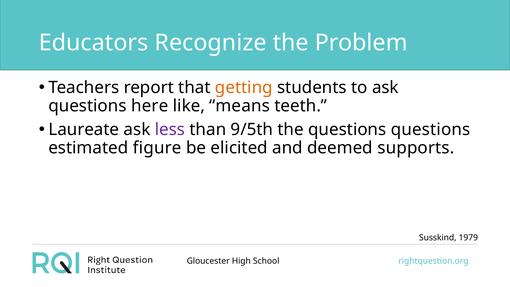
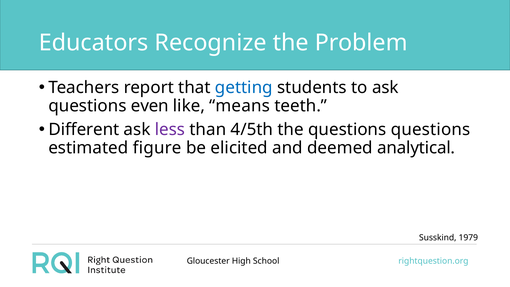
getting colour: orange -> blue (244, 87)
here: here -> even (150, 106)
Laureate: Laureate -> Different (84, 129)
9/5th: 9/5th -> 4/5th (252, 129)
supports: supports -> analytical (416, 148)
